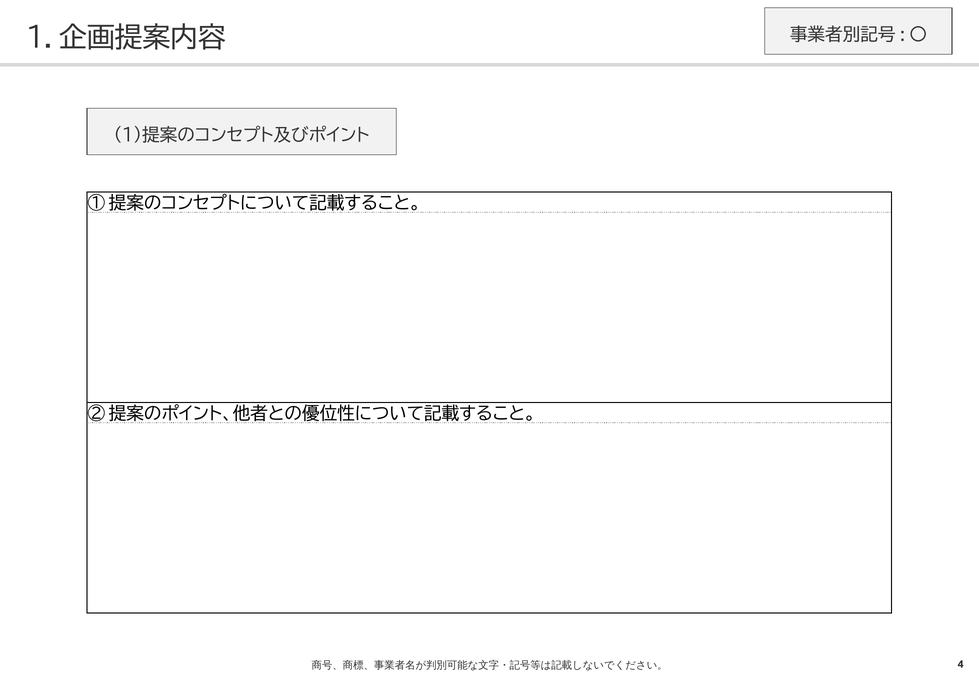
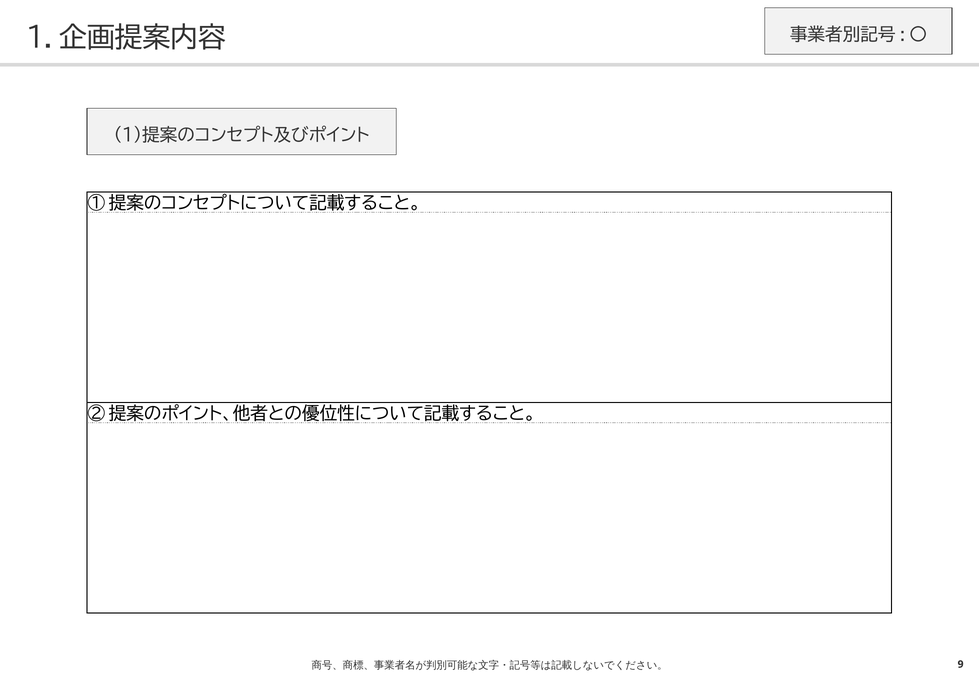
4: 4 -> 9 (961, 664)
